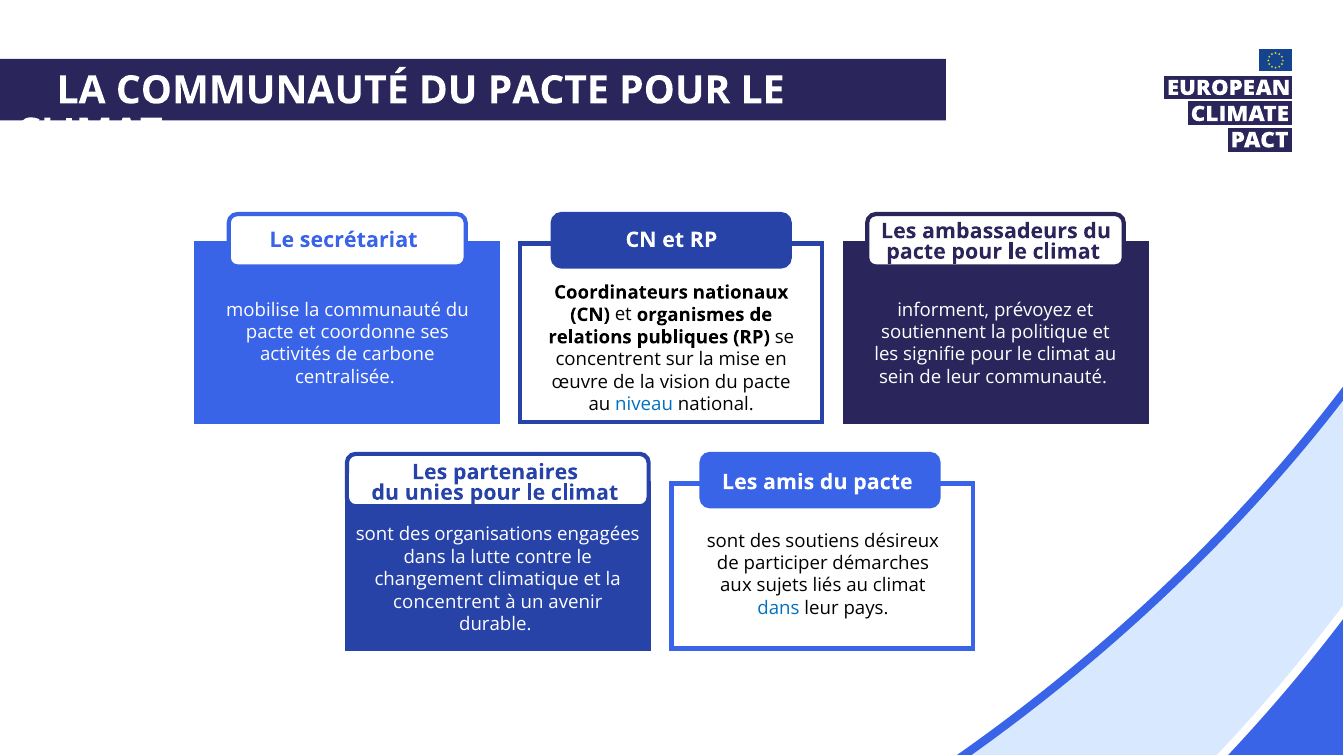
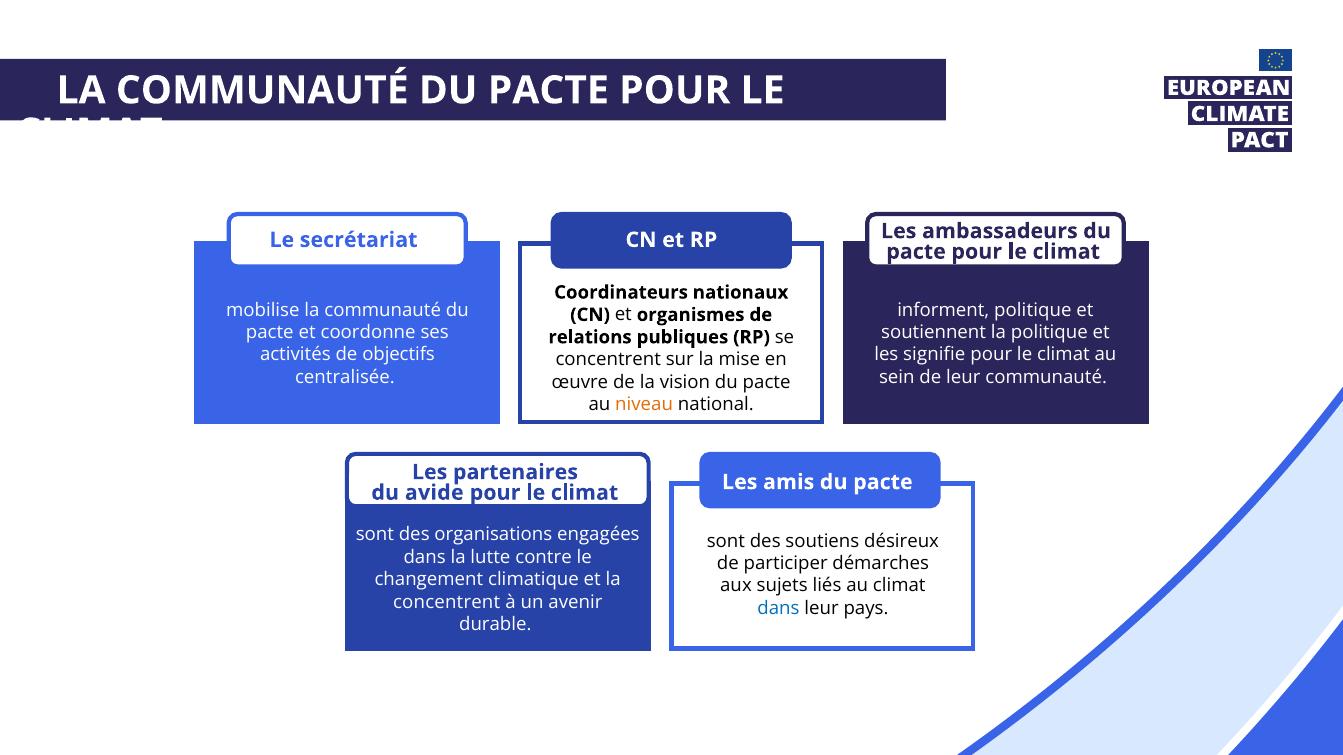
informent prévoyez: prévoyez -> politique (1033, 310)
carbone: carbone -> objectifs (399, 355)
niveau colour: blue -> orange (644, 405)
unies: unies -> avide (434, 493)
